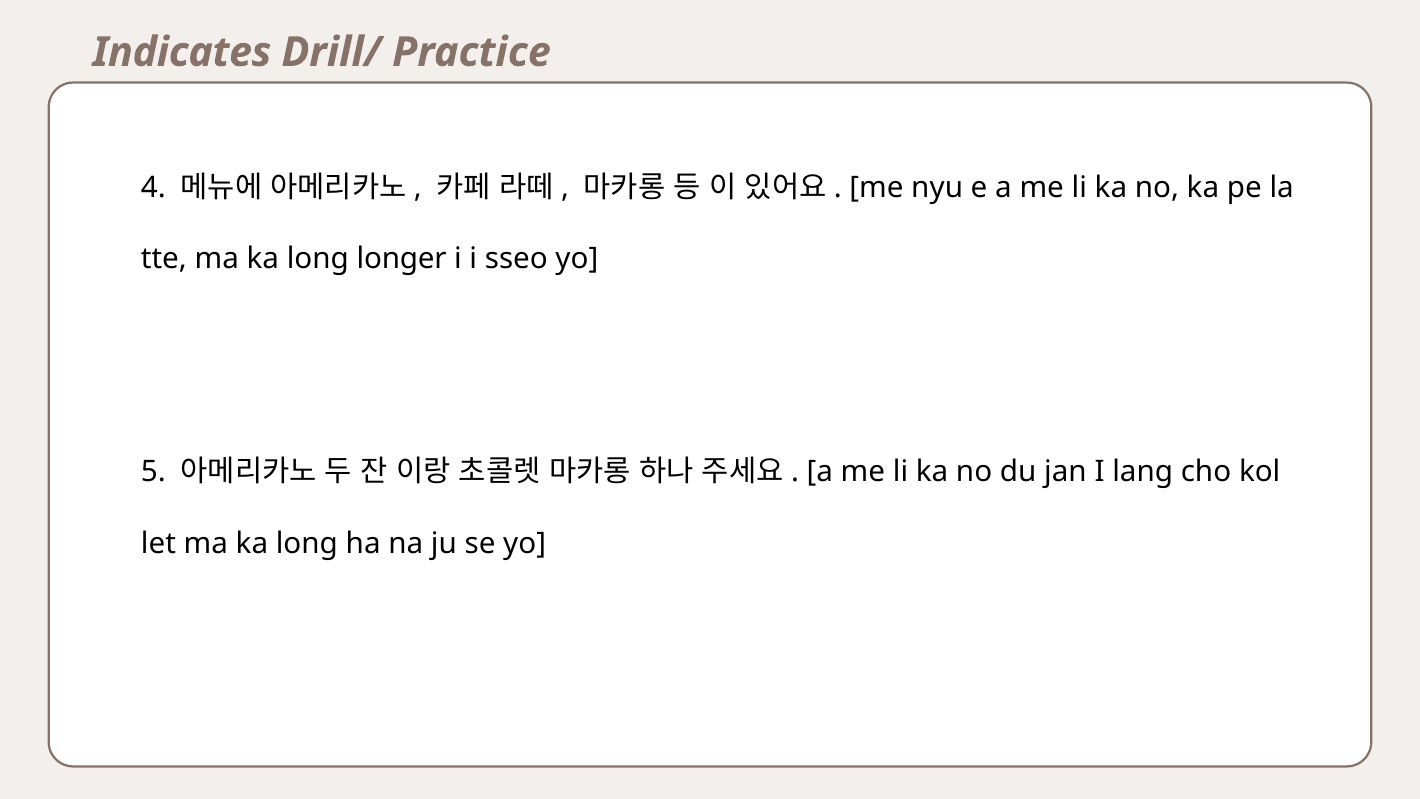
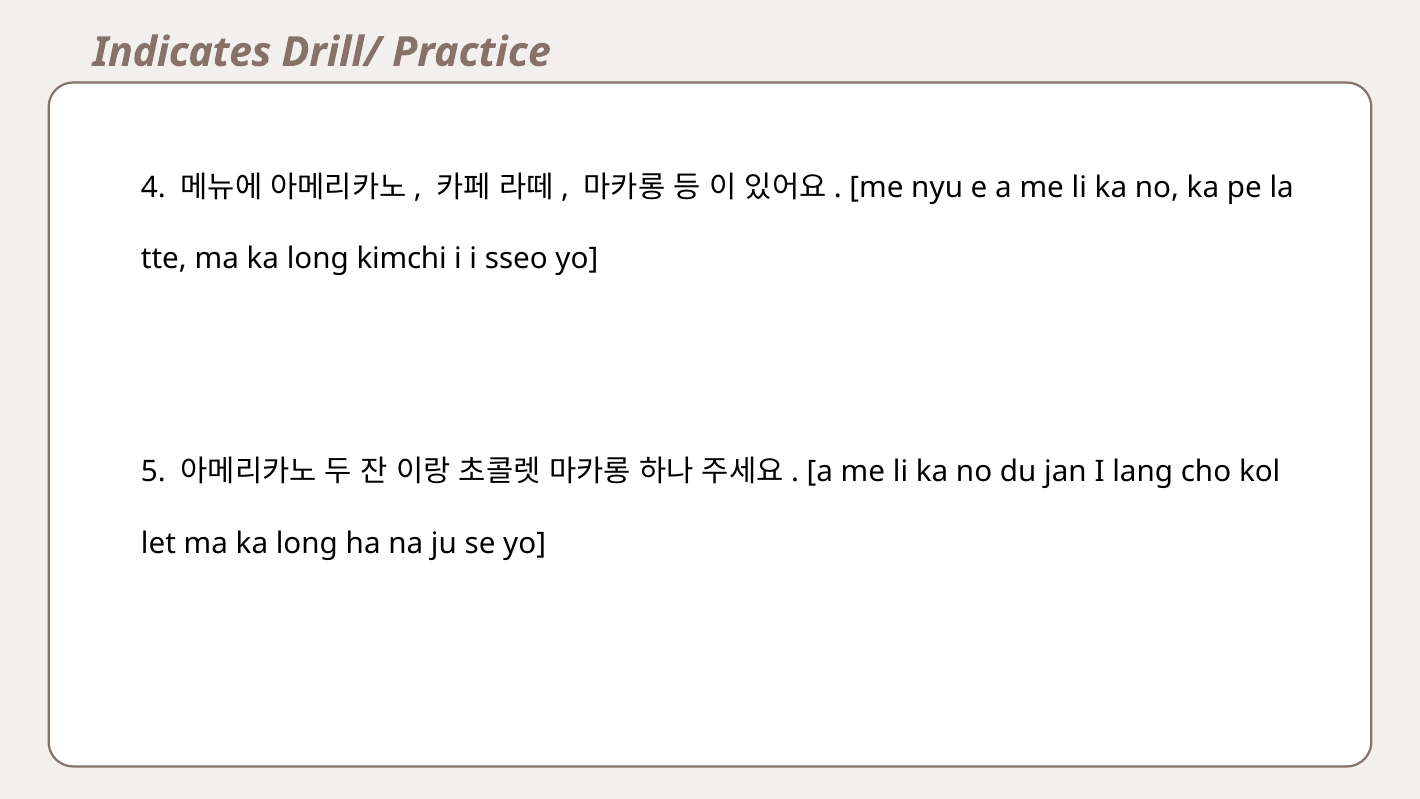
longer: longer -> kimchi (402, 259)
